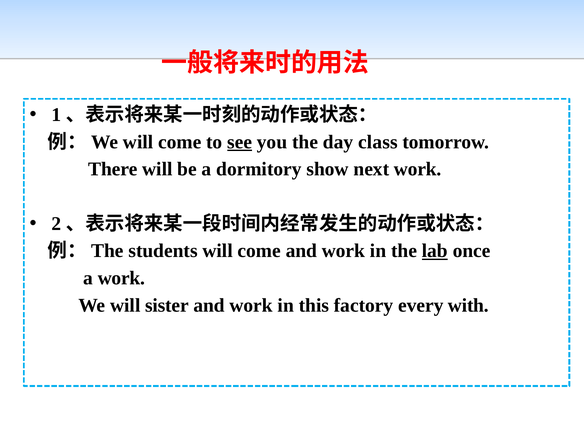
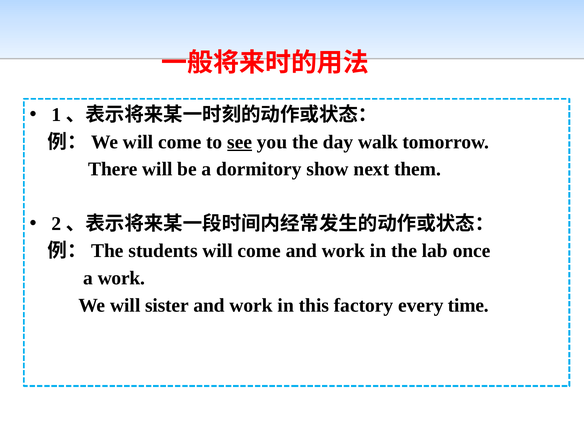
class: class -> walk (378, 142)
next work: work -> them (418, 169)
lab underline: present -> none (435, 251)
with: with -> time (468, 305)
